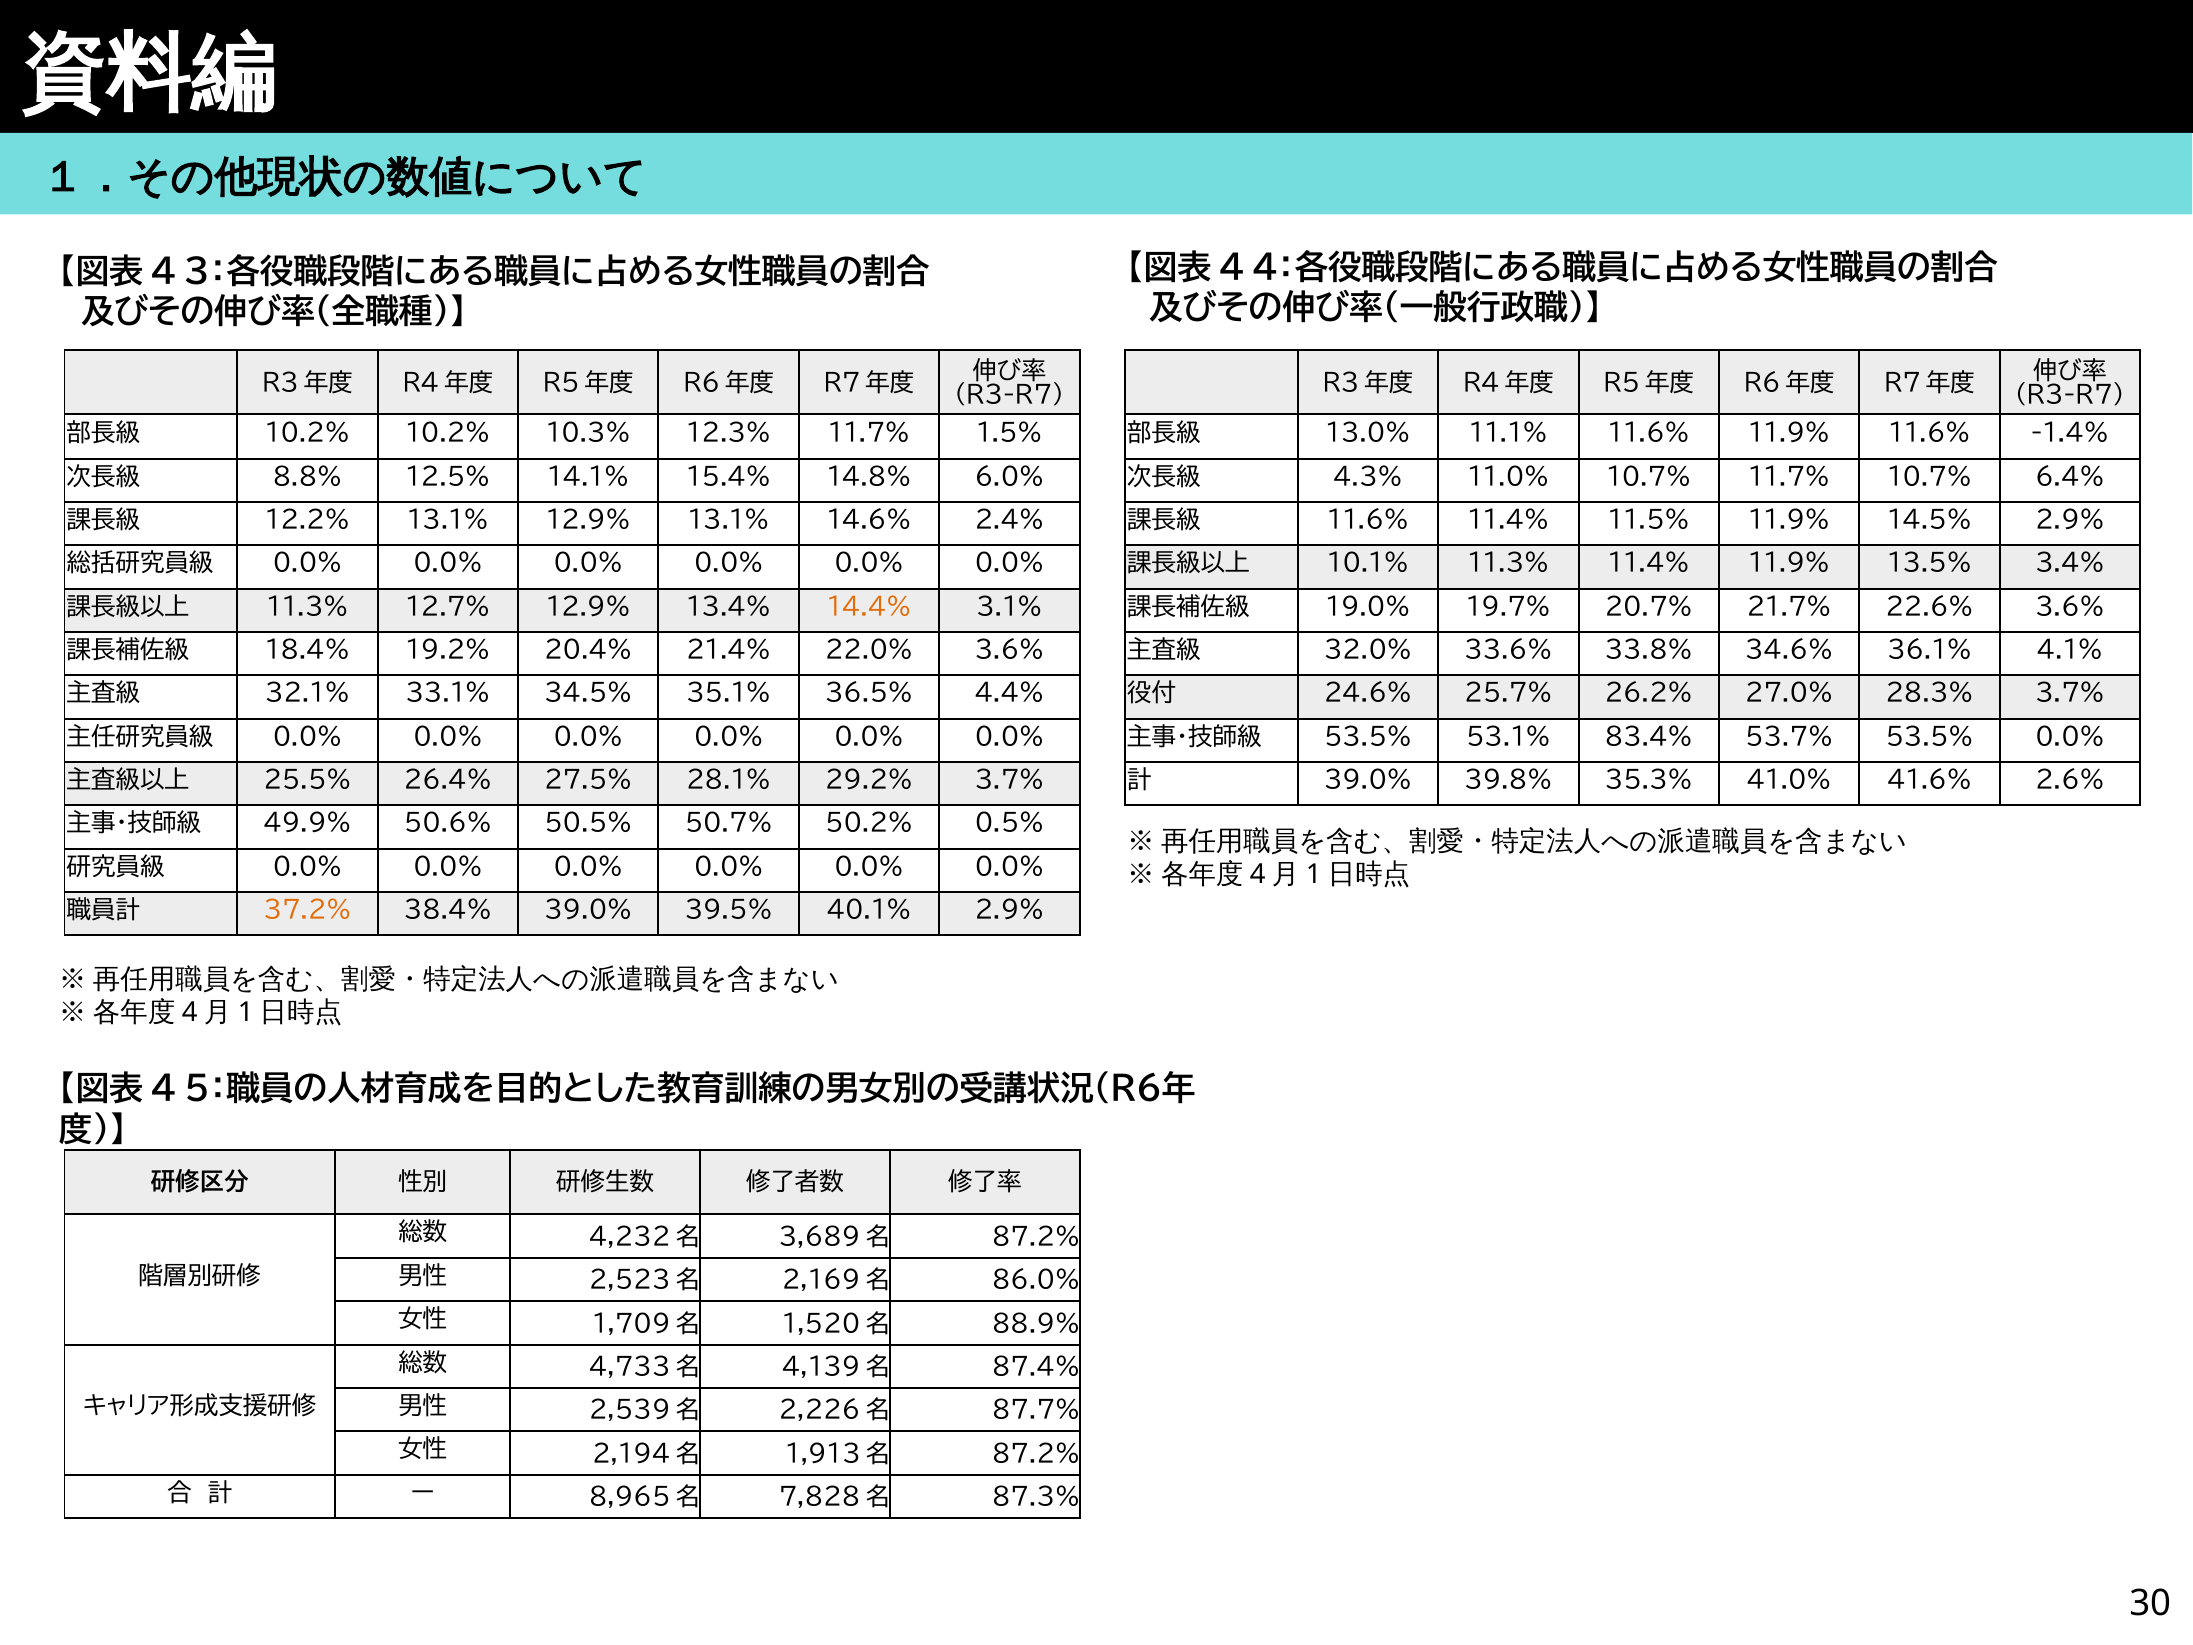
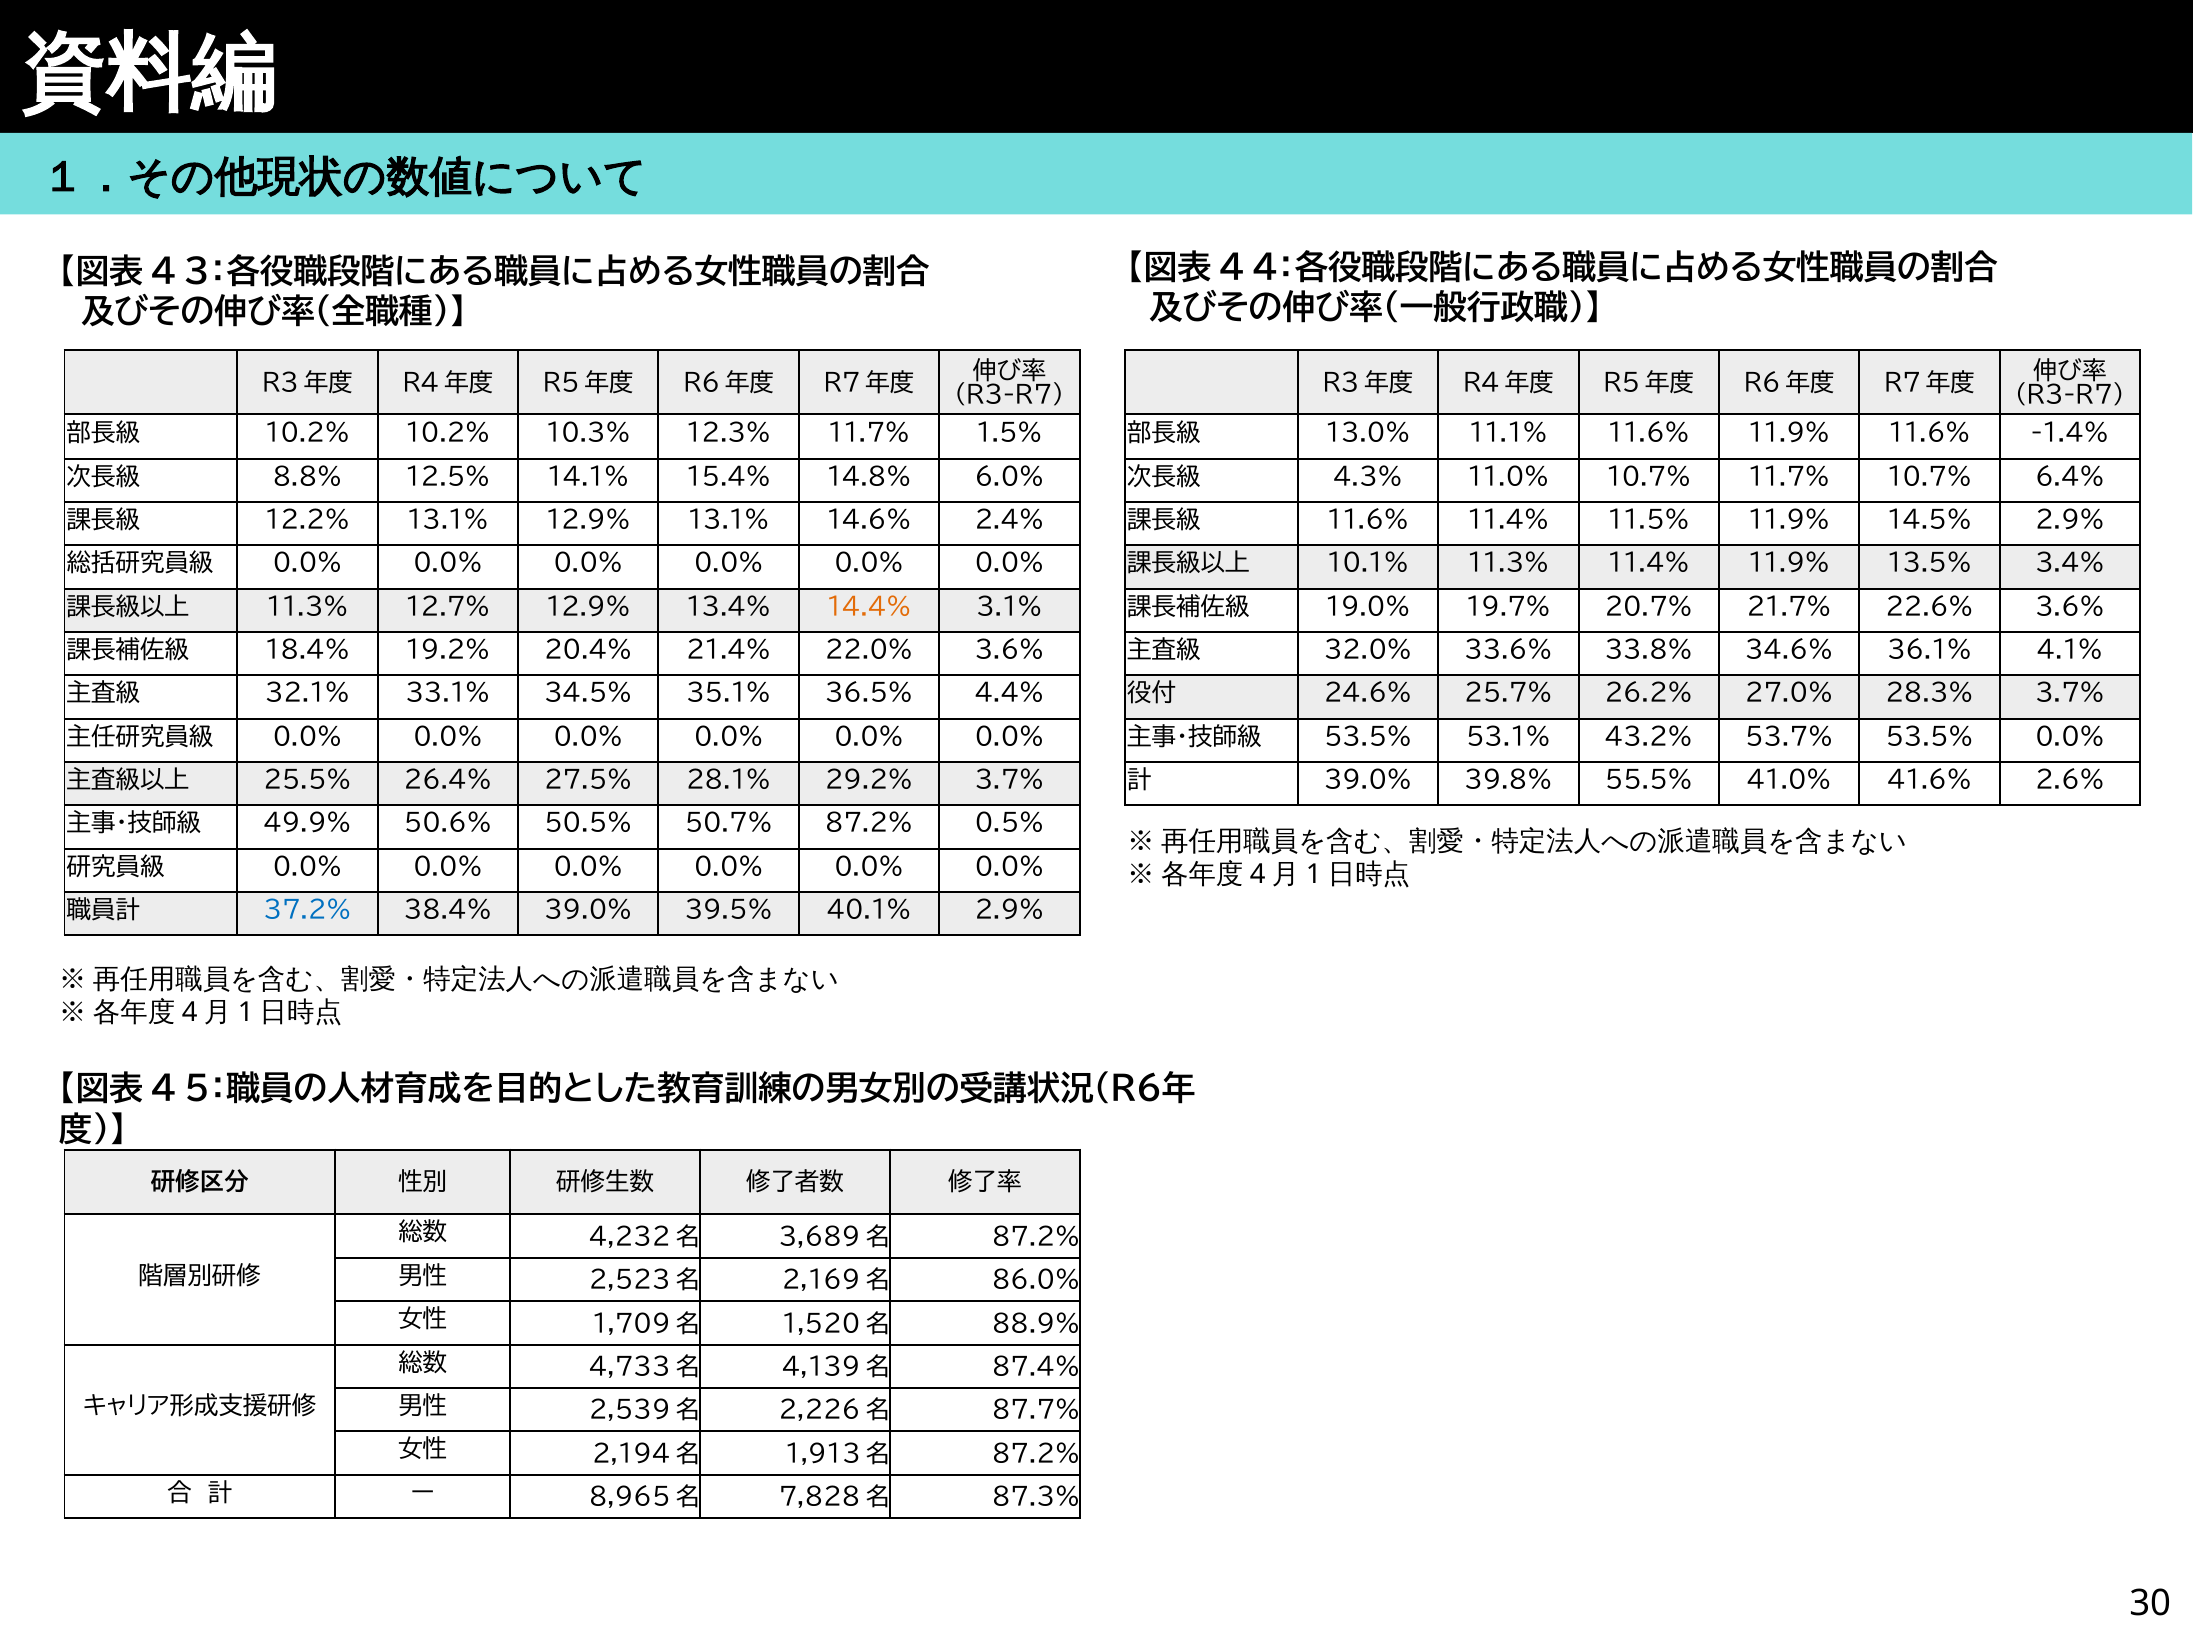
83.4%: 83.4% -> 43.2% (1649, 737)
35.3%: 35.3% -> 55.5% (1649, 780)
50.7% 50.2%: 50.2% -> 87.2% (869, 824)
37.2% colour: orange -> blue (307, 910)
